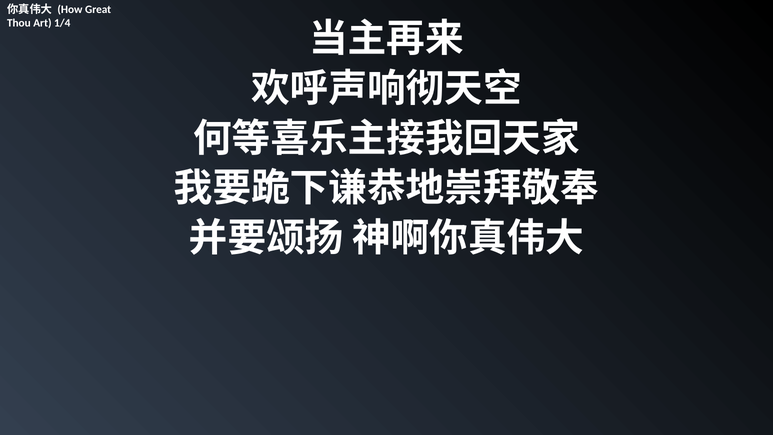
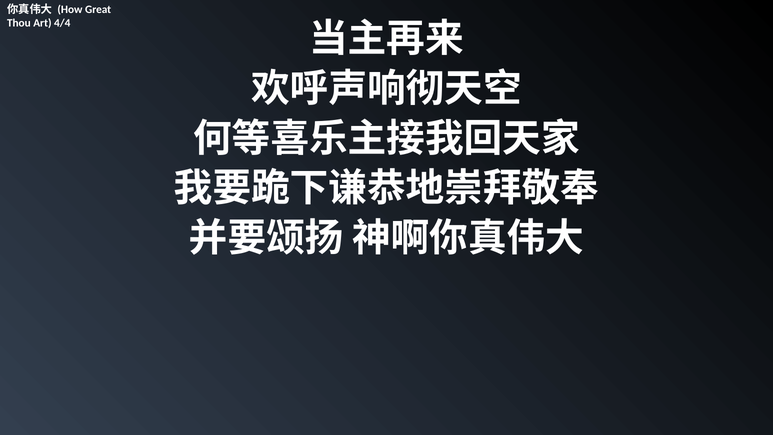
1/4: 1/4 -> 4/4 (62, 23)
